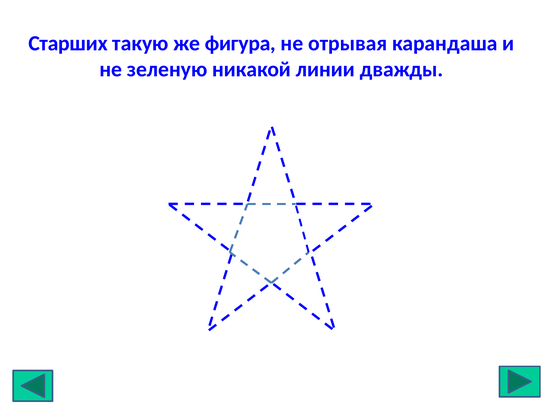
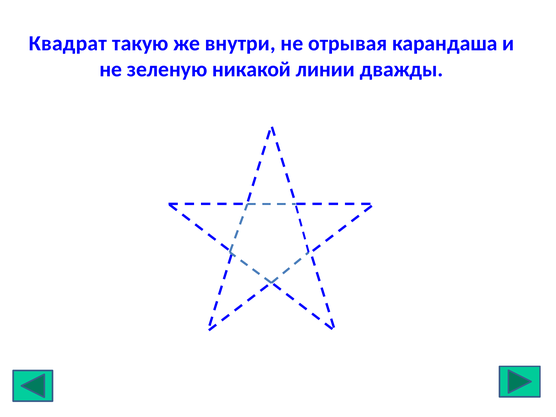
Старших: Старших -> Квадрат (68, 44)
фигура: фигура -> внутри (240, 44)
